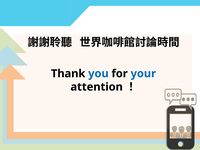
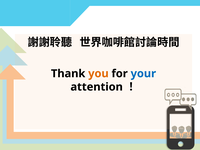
you colour: blue -> orange (98, 74)
